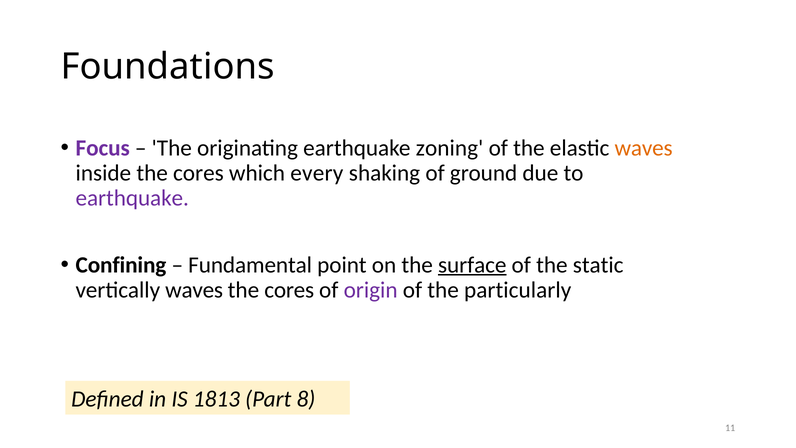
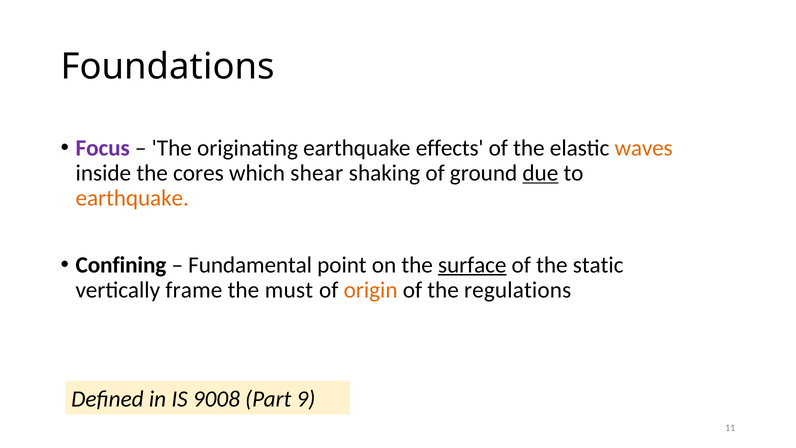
zoning: zoning -> effects (450, 148)
every: every -> shear (317, 173)
due underline: none -> present (540, 173)
earthquake colour: purple -> orange (132, 198)
vertically waves: waves -> frame (194, 290)
cores: cores -> must (289, 290)
origin colour: purple -> orange (371, 290)
particularly: particularly -> regulations (518, 290)
1813: 1813 -> 9008 (216, 399)
8: 8 -> 9 (306, 399)
